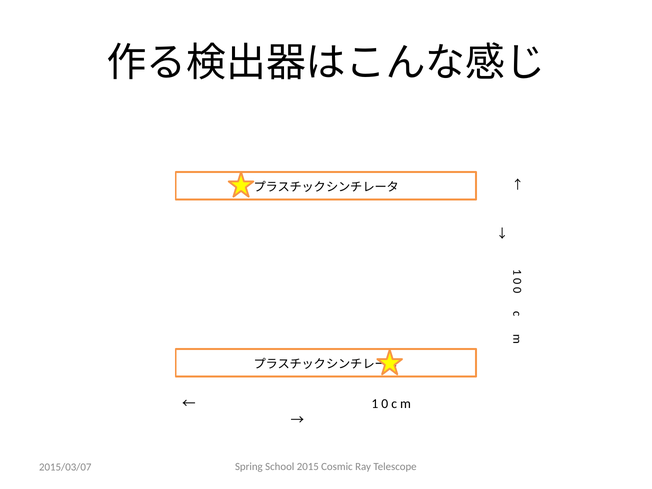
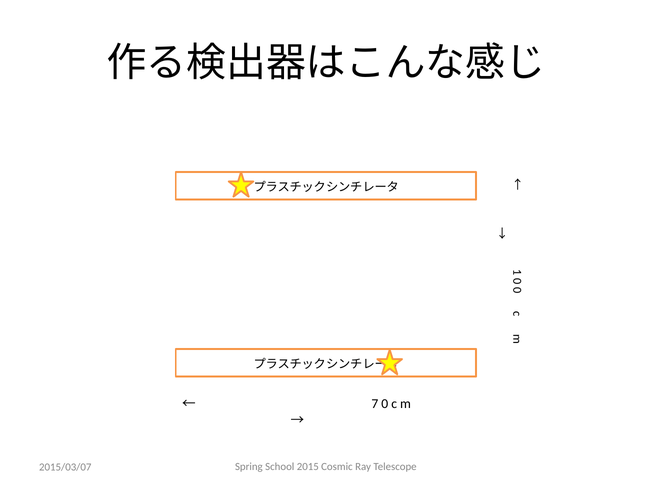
1: 1 -> 7 (375, 404)
